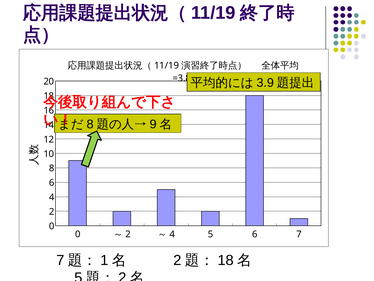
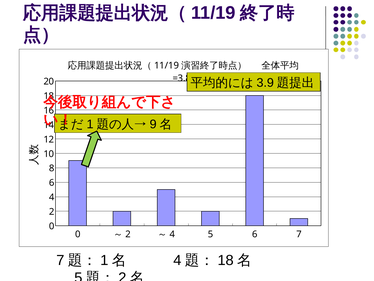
8: 8 -> 1 (90, 124)
2: 2 -> 4 (177, 260)
